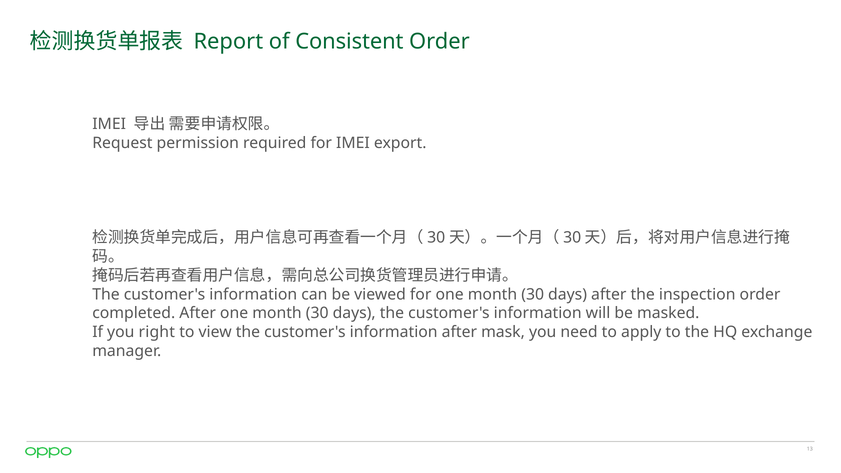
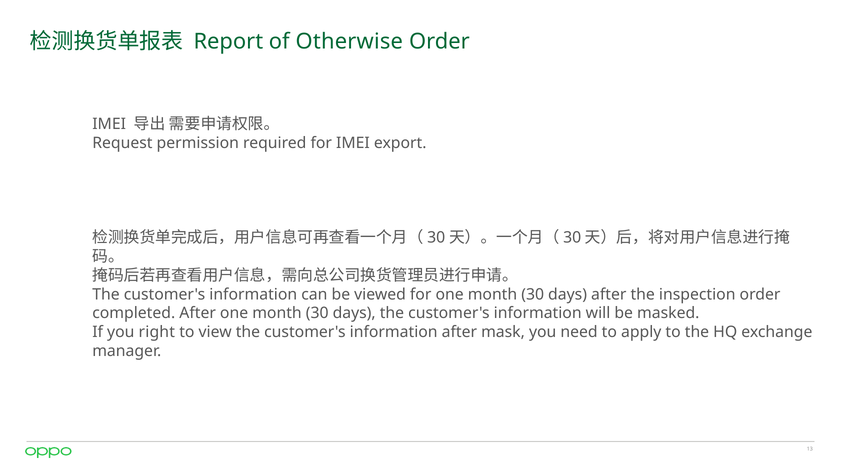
Consistent: Consistent -> Otherwise (349, 42)
